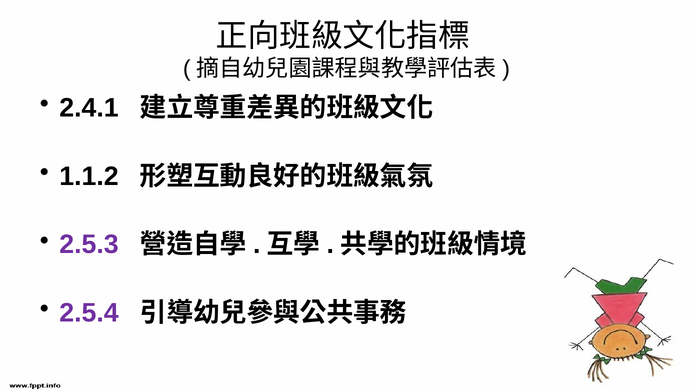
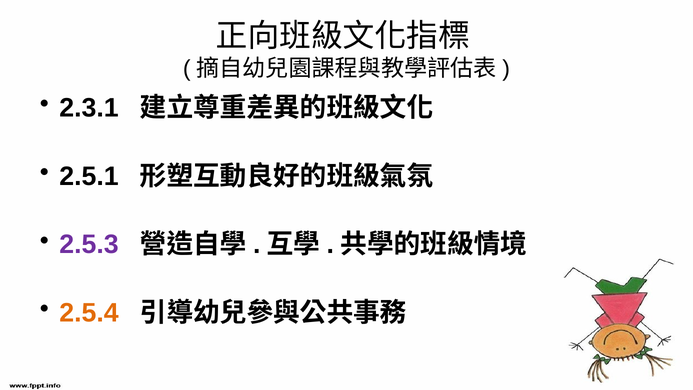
2.4.1: 2.4.1 -> 2.3.1 (89, 108)
1.1.2: 1.1.2 -> 2.5.1 (89, 176)
2.5.4 colour: purple -> orange (89, 313)
